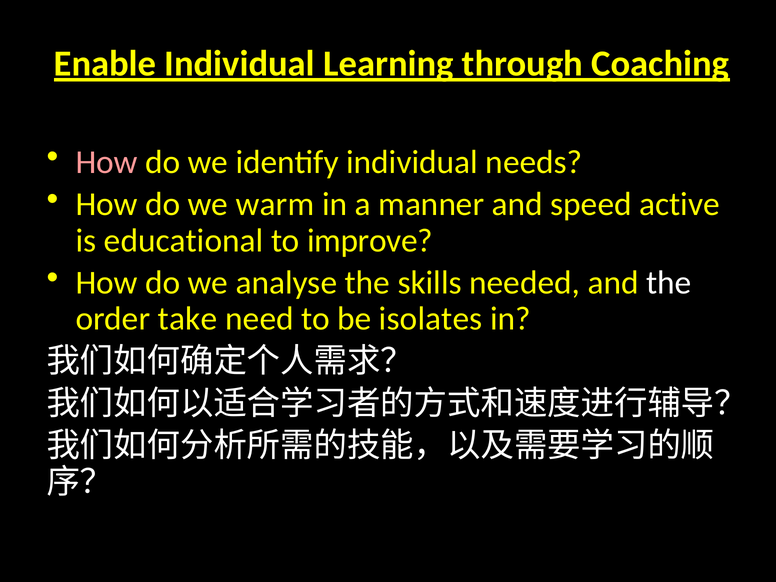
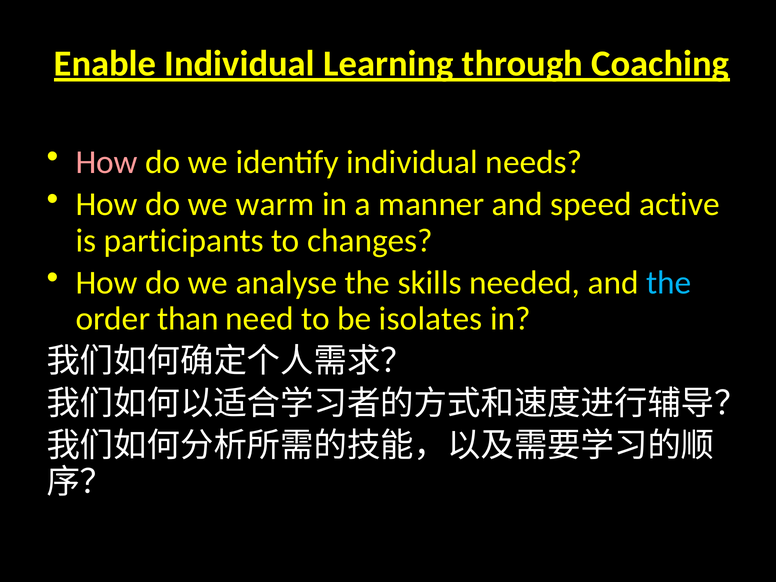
educational: educational -> participants (184, 240)
improve: improve -> changes (370, 240)
the colour: white -> light blue (669, 283)
take: take -> than (188, 319)
